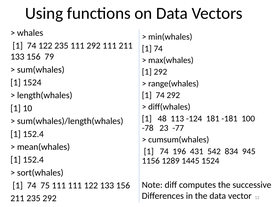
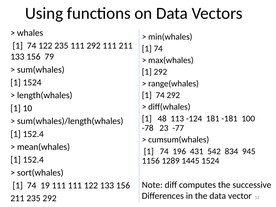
75: 75 -> 19 (45, 185)
